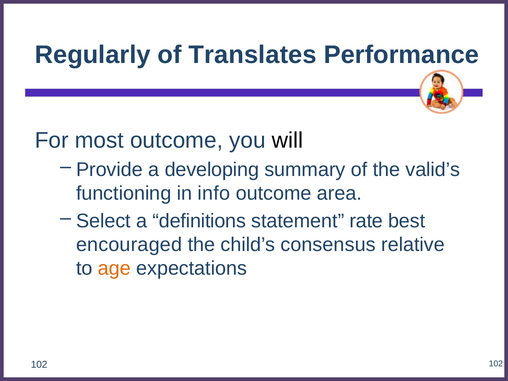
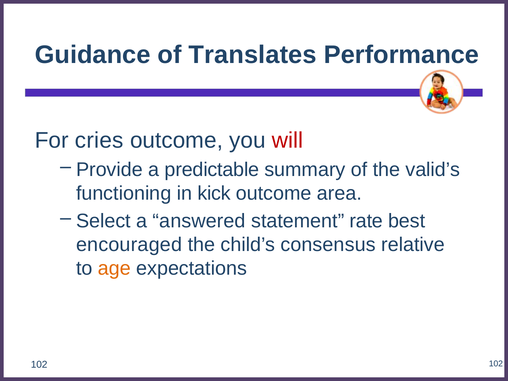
Regularly: Regularly -> Guidance (93, 55)
most: most -> cries (99, 140)
will colour: black -> red (288, 140)
developing: developing -> predictable (212, 170)
info: info -> kick (214, 193)
definitions: definitions -> answered (199, 221)
